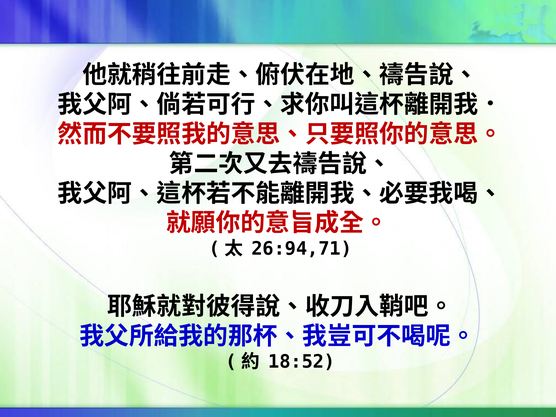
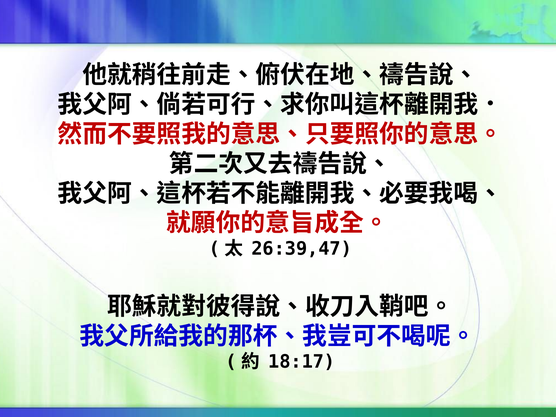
26:94,71: 26:94,71 -> 26:39,47 (302, 249)
18:52: 18:52 -> 18:17 (302, 362)
